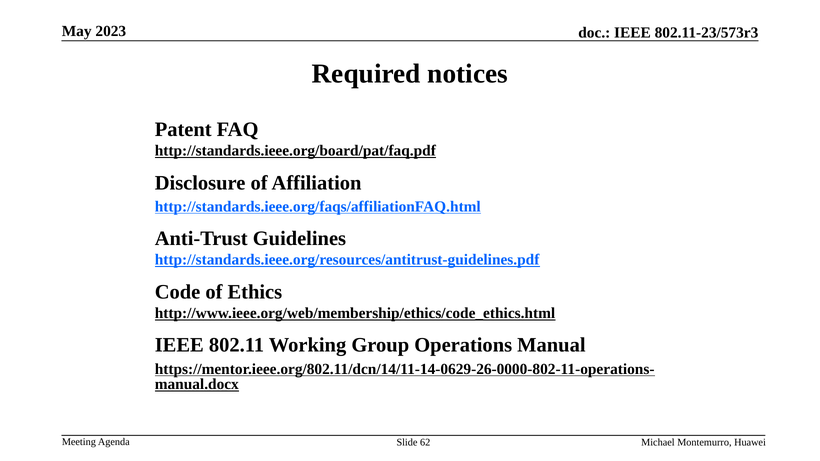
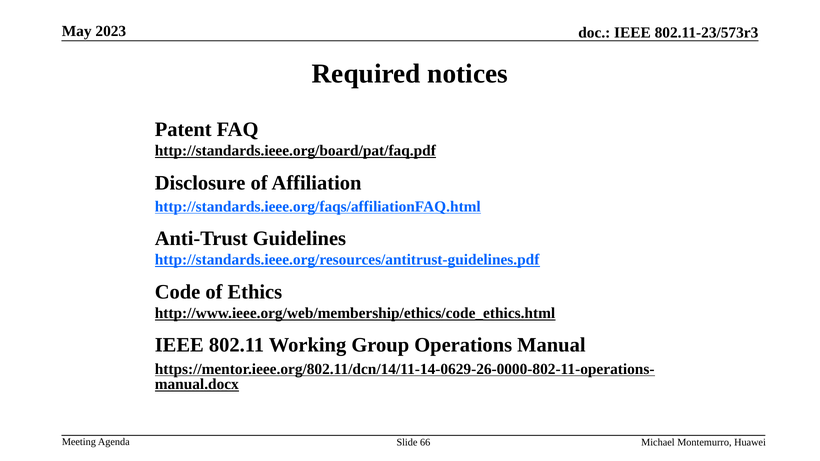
62: 62 -> 66 (425, 442)
